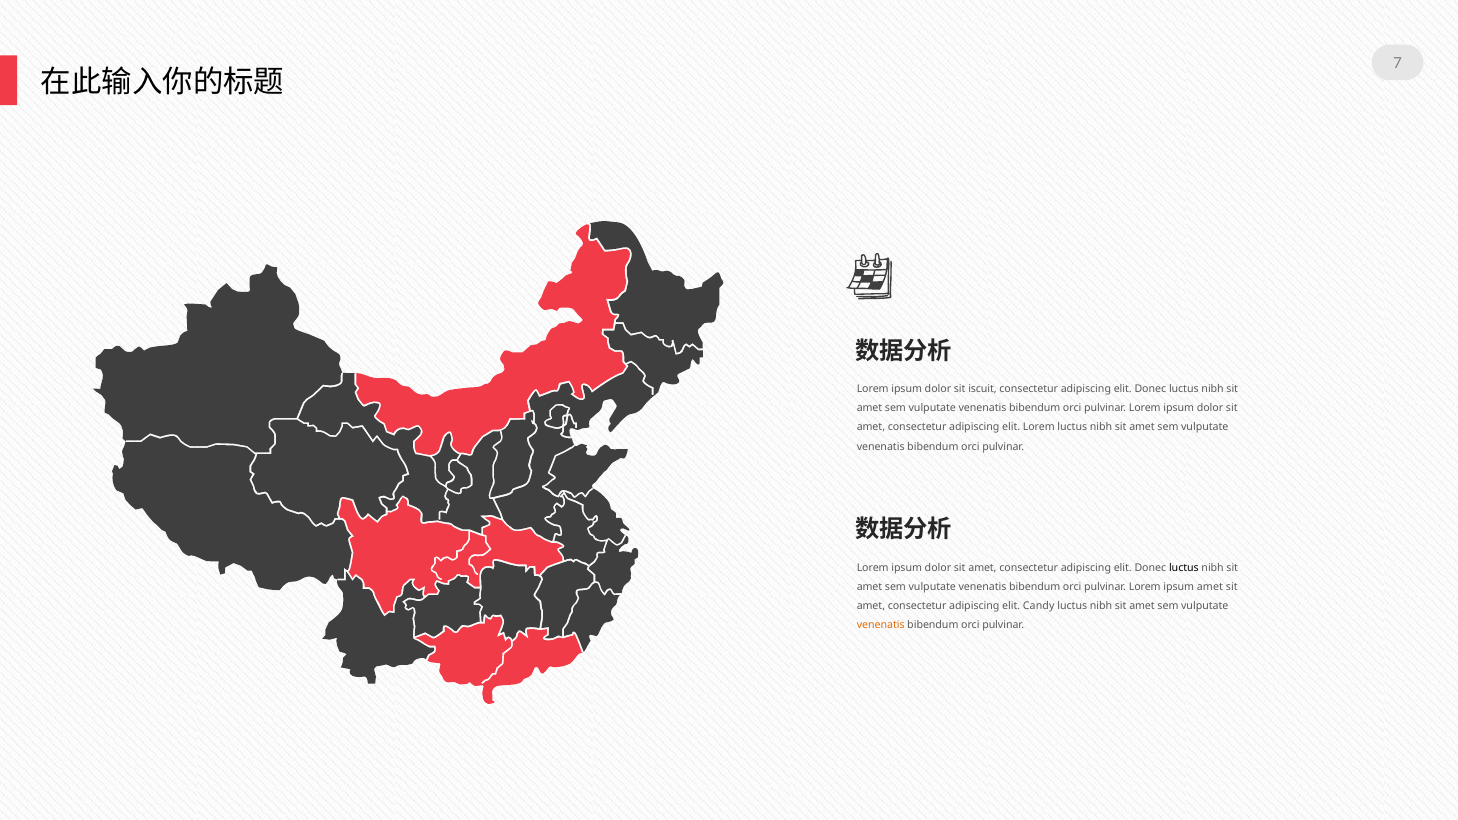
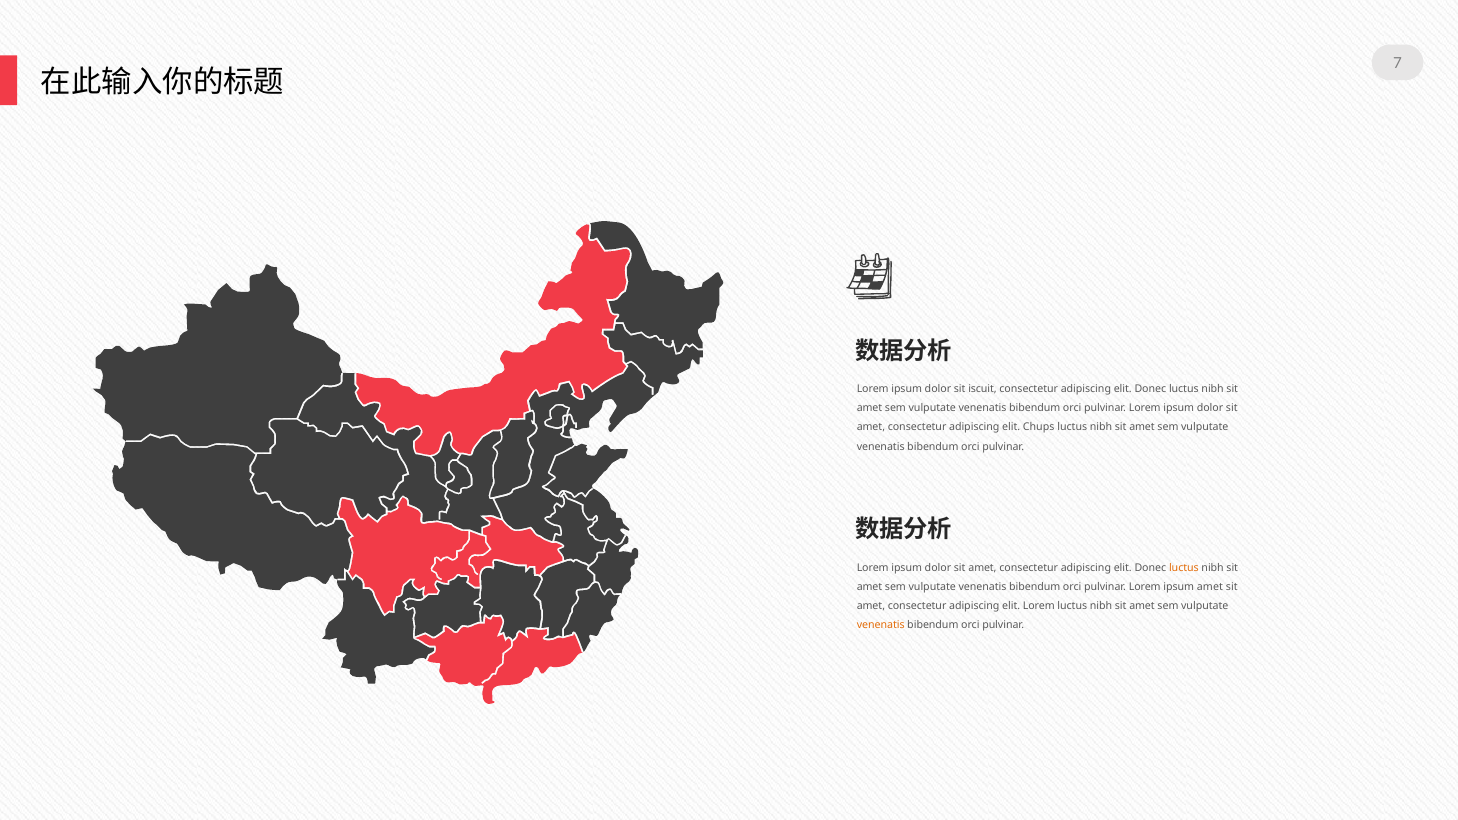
elit Lorem: Lorem -> Chups (1039, 428)
luctus colour: black -> orange (1184, 568)
elit Candy: Candy -> Lorem (1039, 606)
